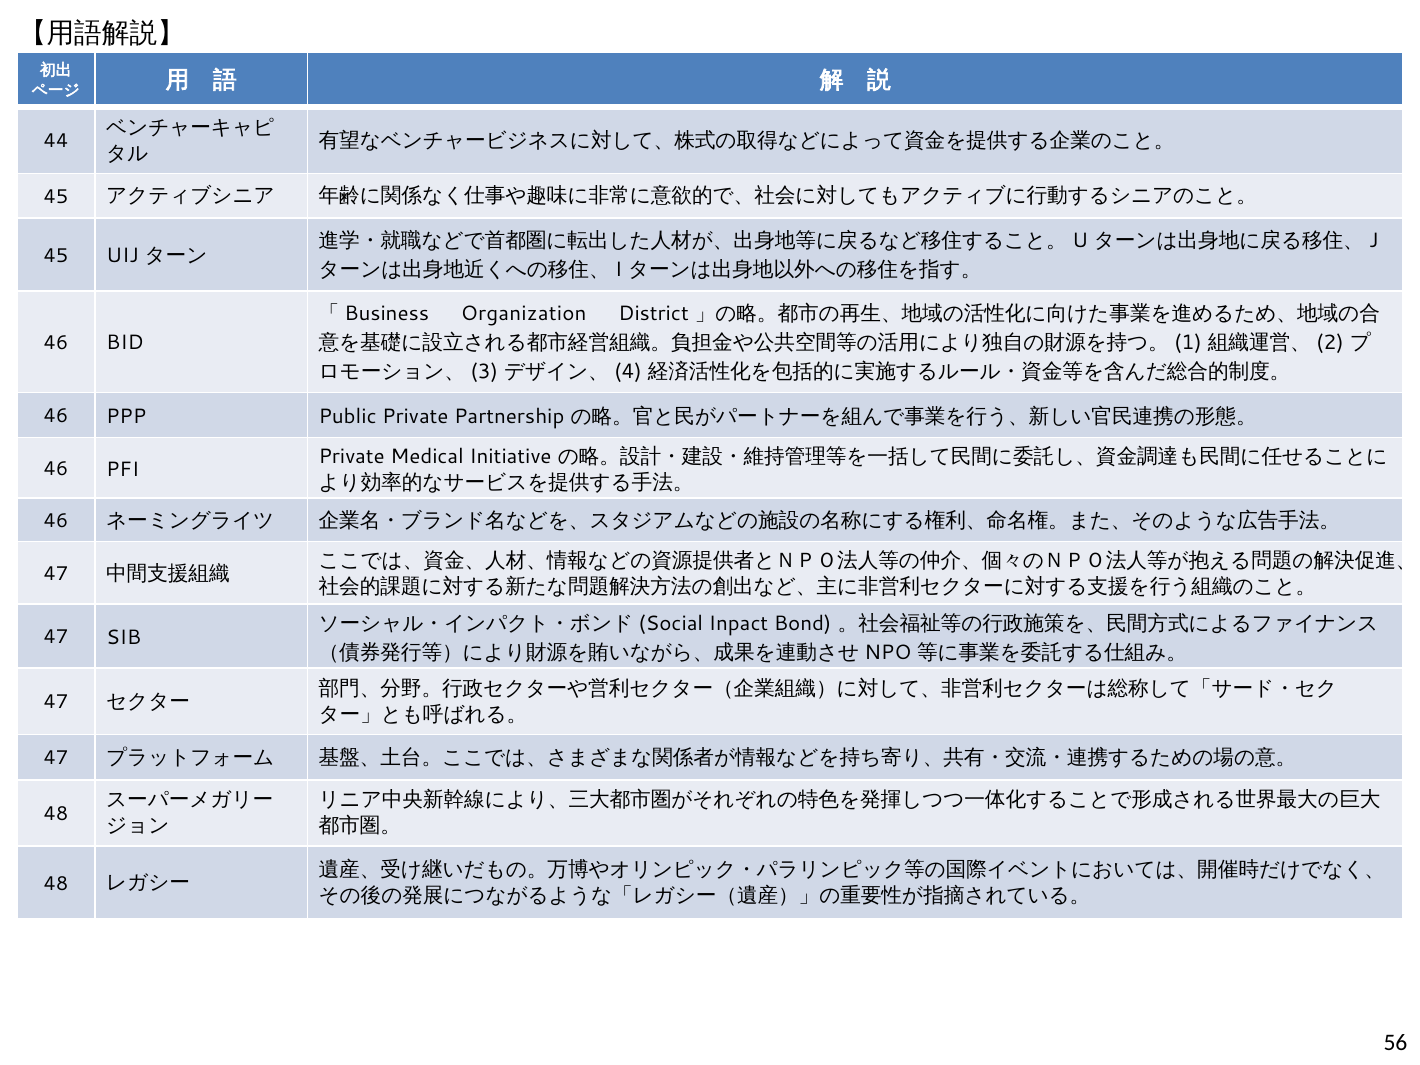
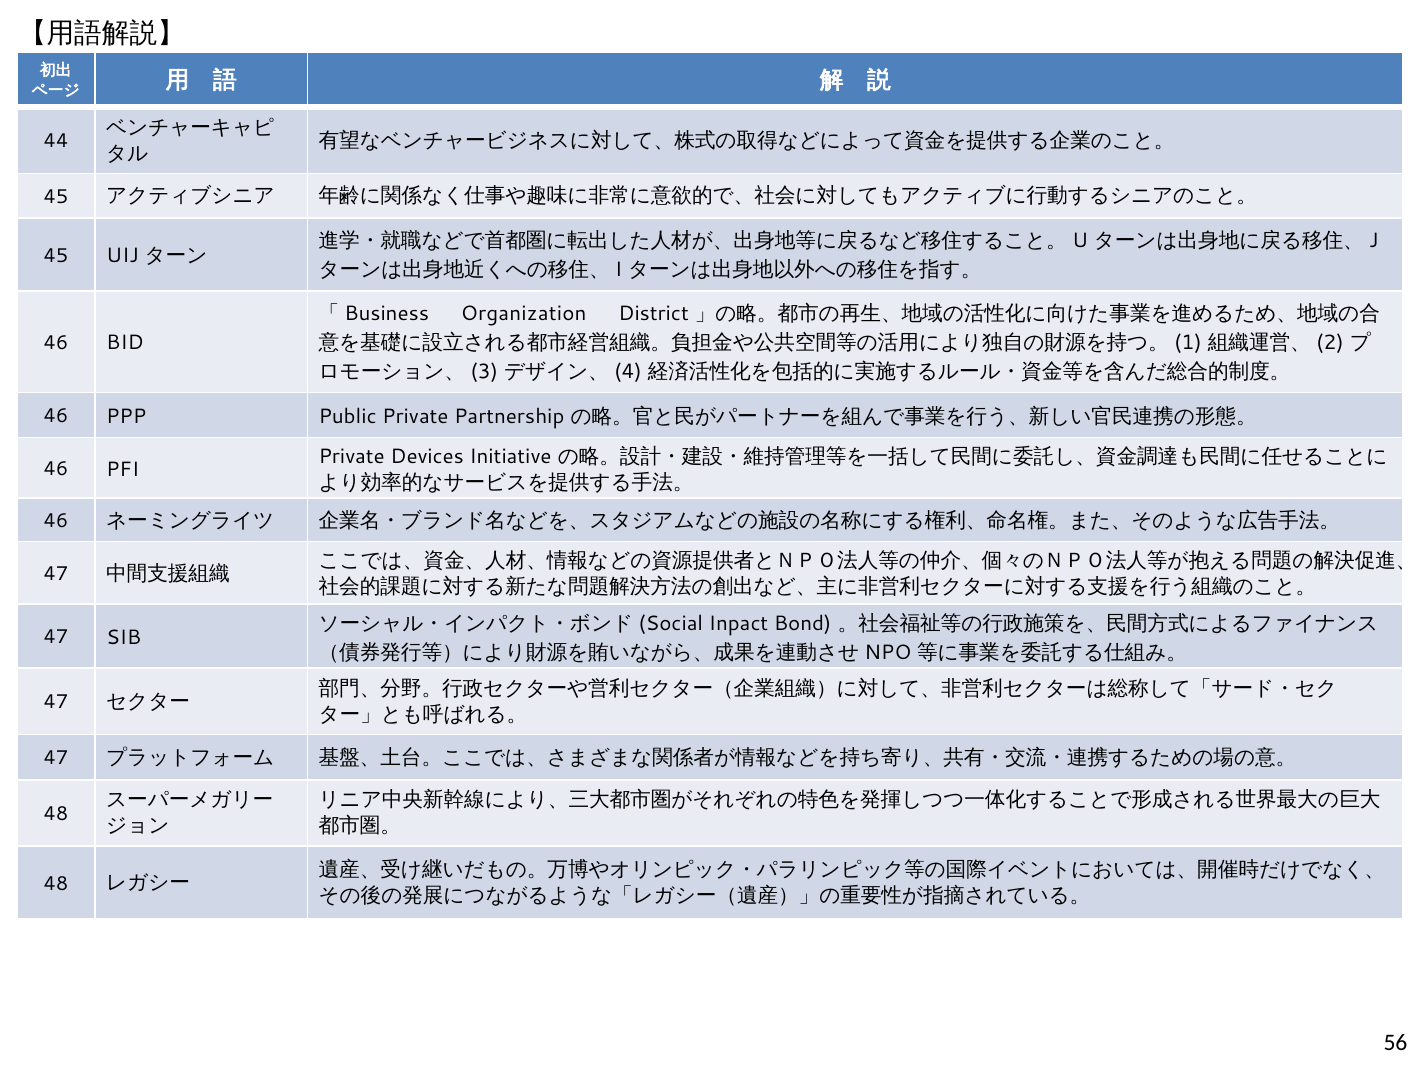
Medical: Medical -> Devices (427, 456)
